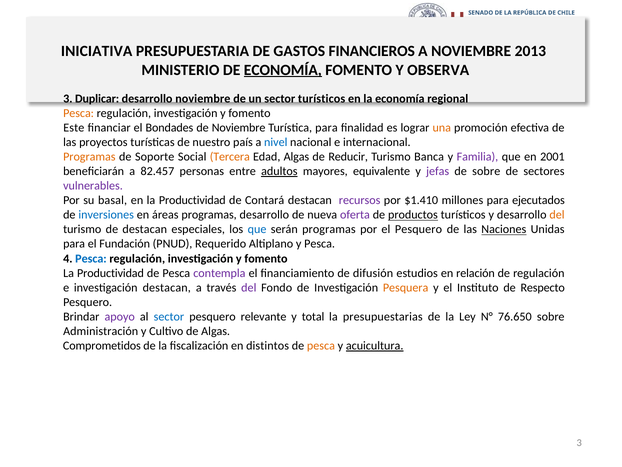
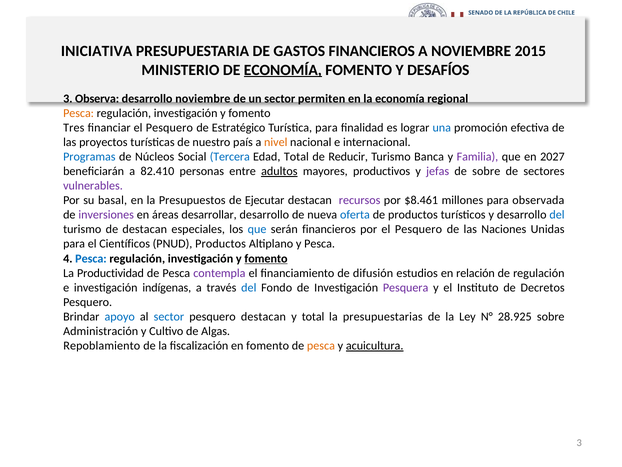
2013: 2013 -> 2015 (530, 51)
OBSERVA: OBSERVA -> DESAFÍOS (438, 70)
Duplicar: Duplicar -> Observa (97, 99)
sector turísticos: turísticos -> permiten (322, 99)
Este: Este -> Tres (74, 128)
financiar el Bondades: Bondades -> Pesquero (169, 128)
de Noviembre: Noviembre -> Estratégico (239, 128)
una colour: orange -> blue (442, 128)
nivel colour: blue -> orange (276, 142)
Programas colour: orange -> blue (89, 157)
Soporte: Soporte -> Núcleos (155, 157)
Tercera colour: orange -> blue (230, 157)
Edad Algas: Algas -> Total (296, 157)
2001: 2001 -> 2027 (552, 157)
82.457: 82.457 -> 82.410 (157, 171)
equivalente: equivalente -> productivos (382, 171)
en la Productividad: Productividad -> Presupuestos (192, 200)
Contará: Contará -> Ejecutar (265, 200)
$1.410: $1.410 -> $8.461 (421, 200)
ejecutados: ejecutados -> observada (538, 200)
inversiones colour: blue -> purple (106, 215)
áreas programas: programas -> desarrollar (209, 215)
oferta colour: purple -> blue (355, 215)
productos underline: present -> none (413, 215)
del colour: orange -> blue (557, 215)
serán programas: programas -> financieros (329, 229)
Naciones underline: present -> none (504, 229)
Fundación: Fundación -> Científicos (125, 244)
PNUD Requerido: Requerido -> Productos (221, 244)
fomento underline: none -> present (266, 258)
investigación destacan: destacan -> indígenas (167, 287)
del colour: purple -> blue (249, 287)
Pesquera colour: orange -> purple (406, 287)
Respecto: Respecto -> Decretos (543, 287)
apoyo colour: purple -> blue (120, 316)
pesquero relevante: relevante -> destacan (263, 316)
76.650: 76.650 -> 28.925 (515, 316)
Comprometidos: Comprometidos -> Repoblamiento (102, 345)
en distintos: distintos -> fomento (268, 345)
